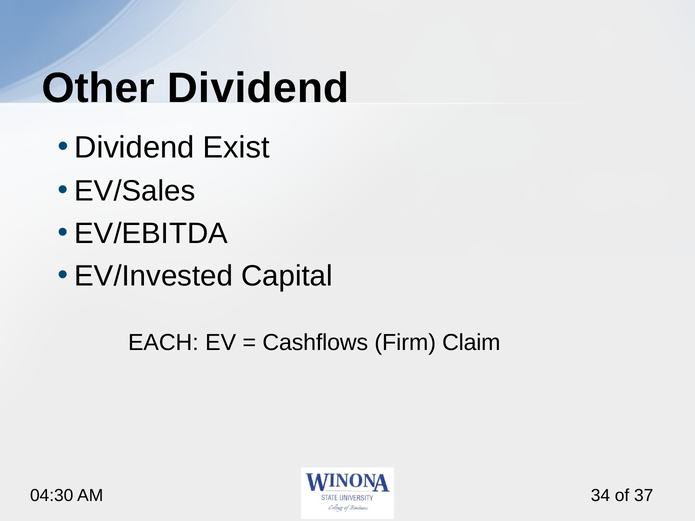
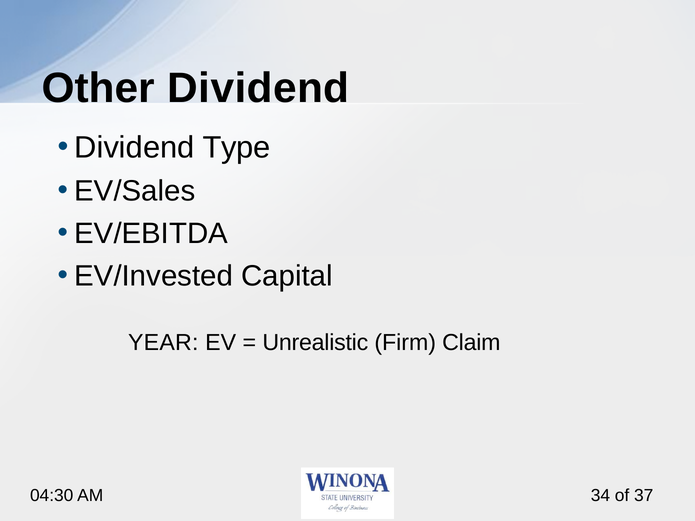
Exist: Exist -> Type (237, 148)
EACH: EACH -> YEAR (163, 343)
Cashflows: Cashflows -> Unrealistic (315, 343)
